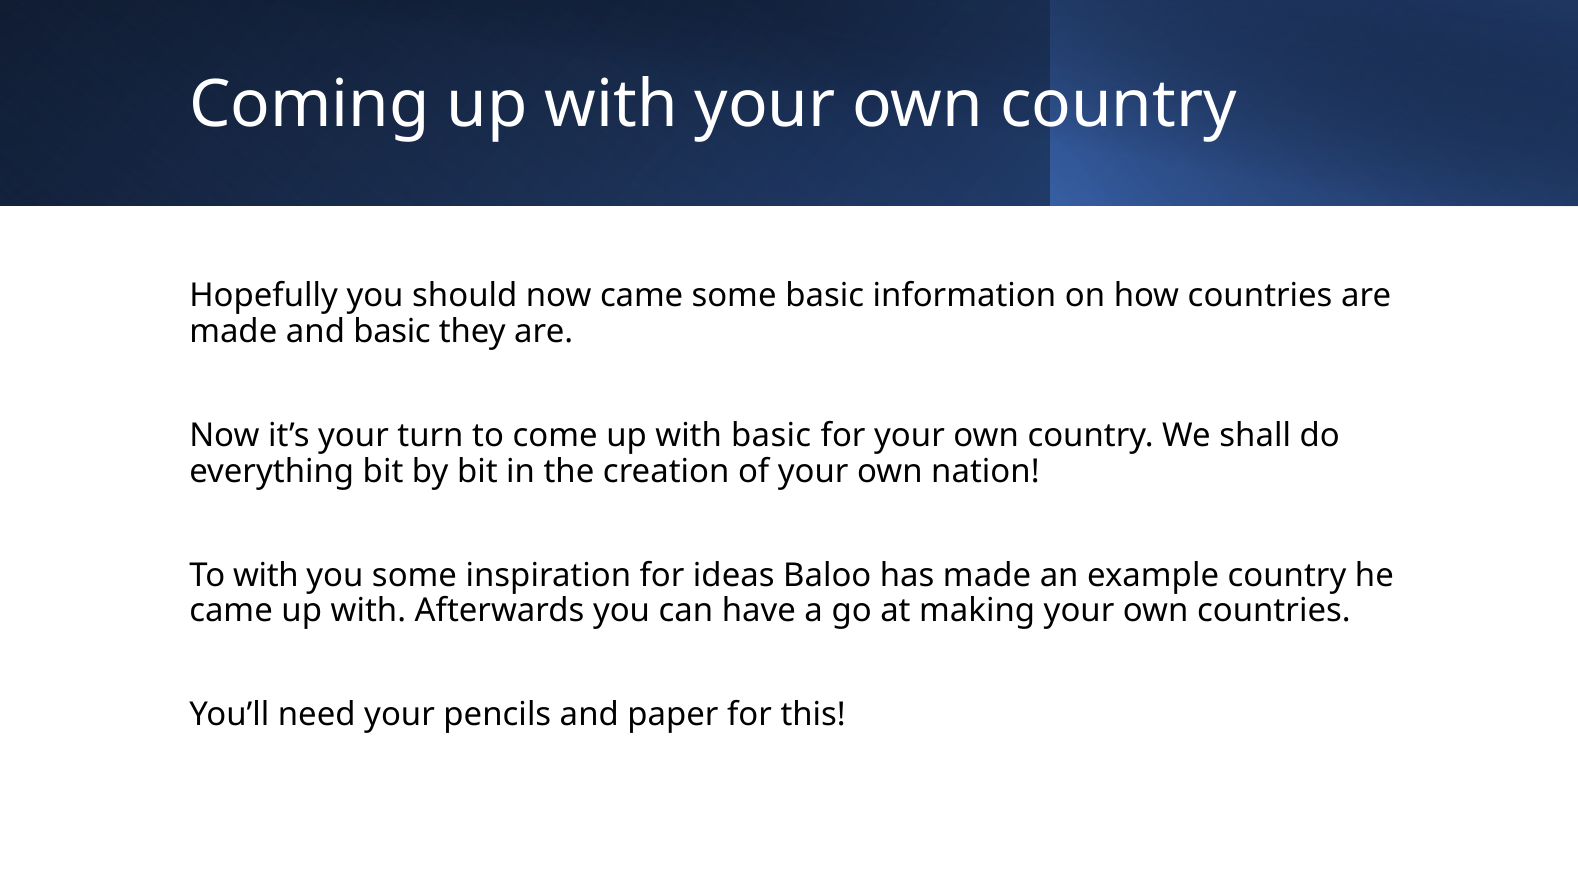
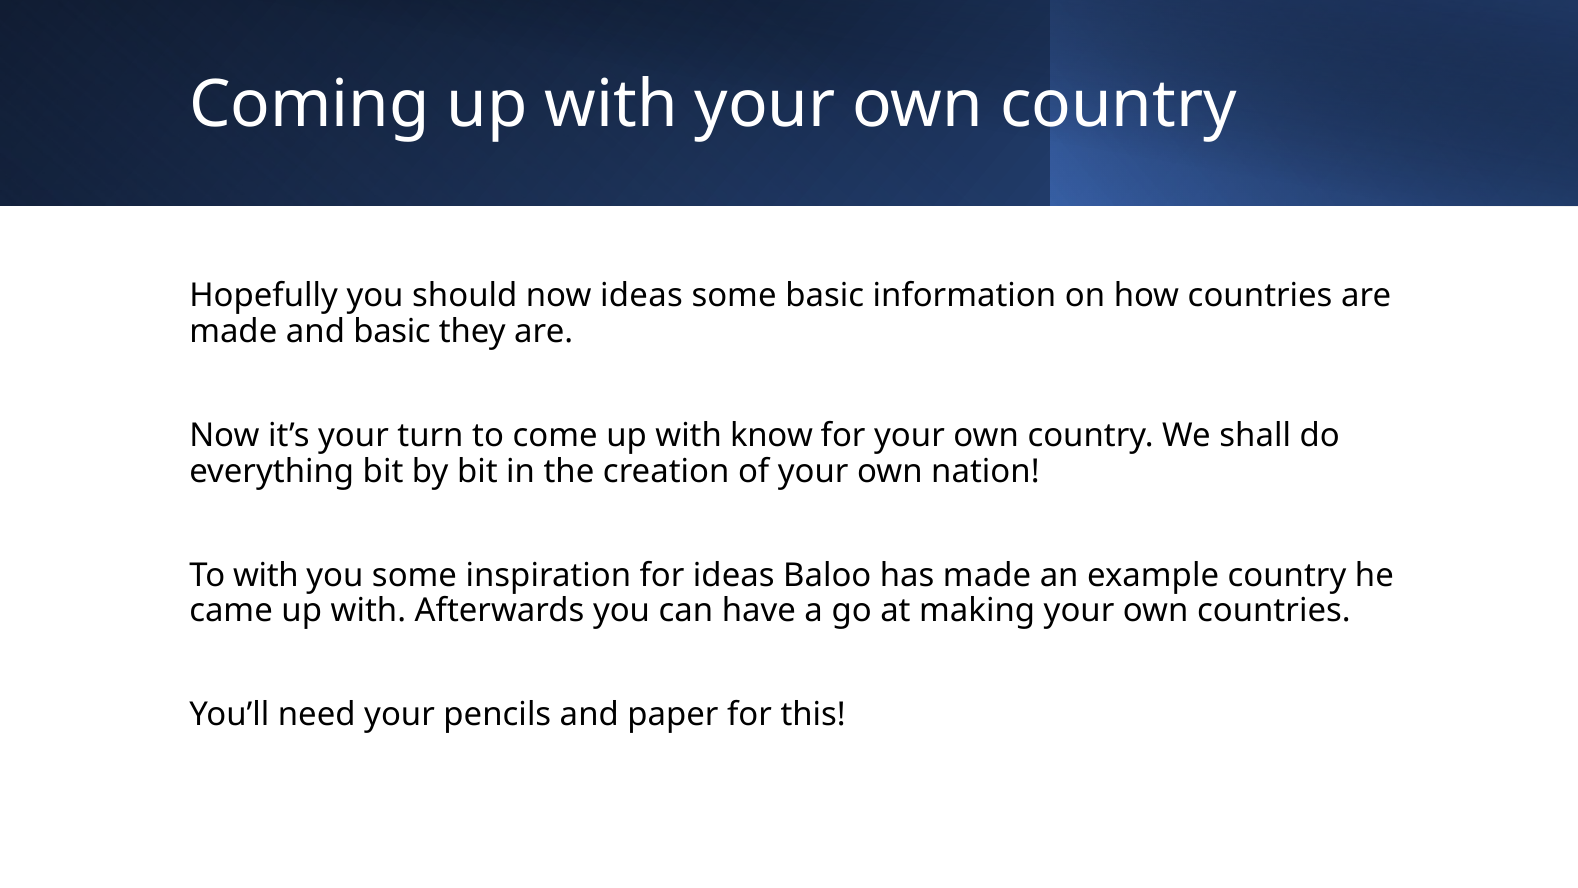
now came: came -> ideas (641, 296)
with basic: basic -> know (772, 435)
